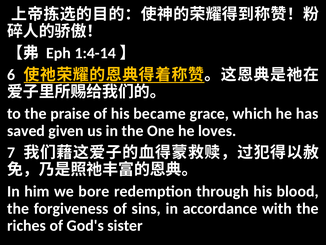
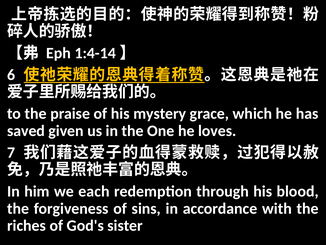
became: became -> mystery (160, 113)
bore: bore -> each (94, 191)
